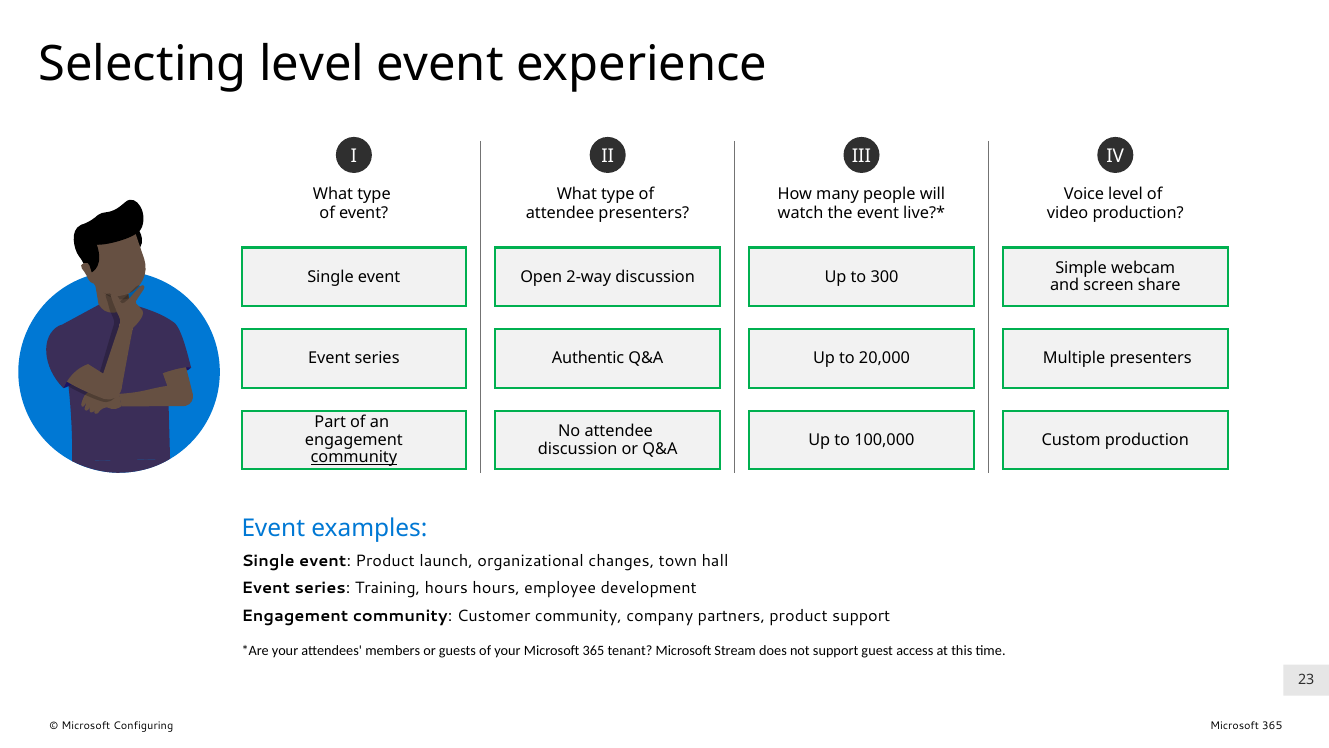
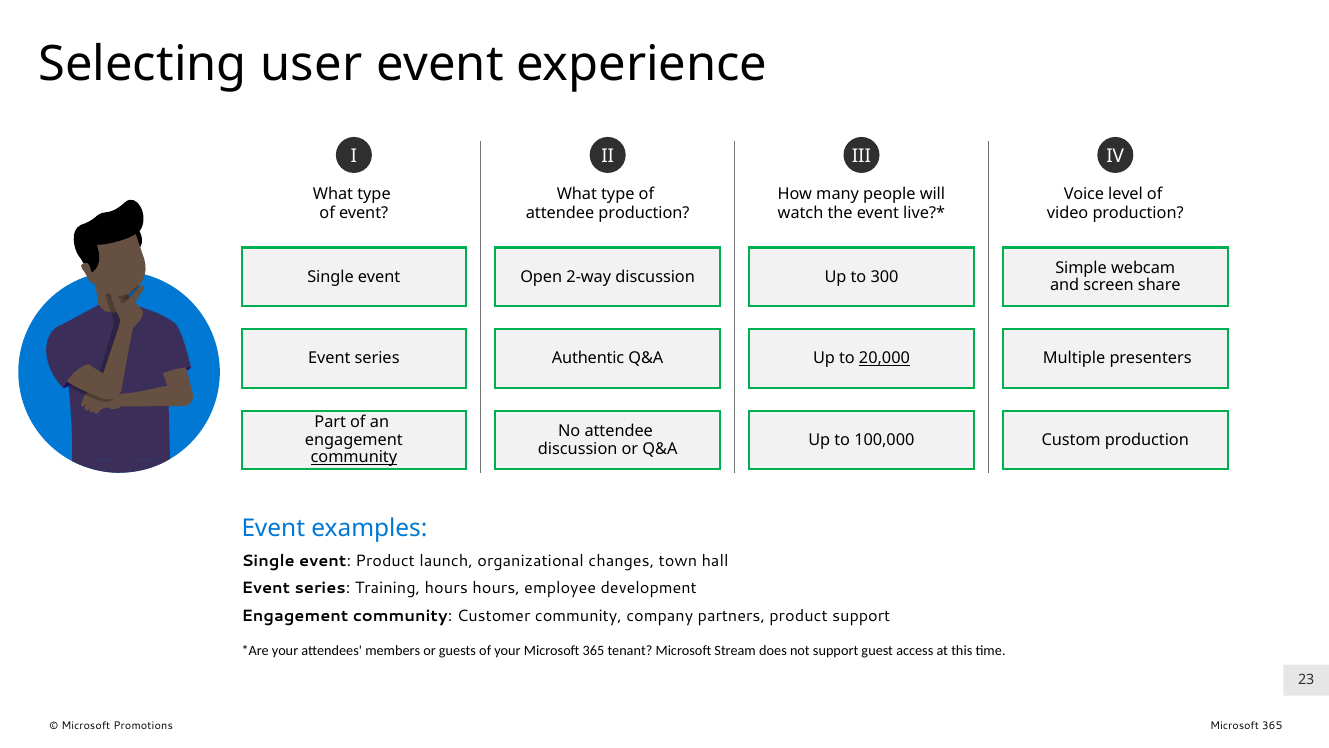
Selecting level: level -> user (312, 65)
attendee presenters: presenters -> production (644, 213)
20,000 underline: none -> present (884, 358)
Configuring: Configuring -> Promotions (143, 725)
